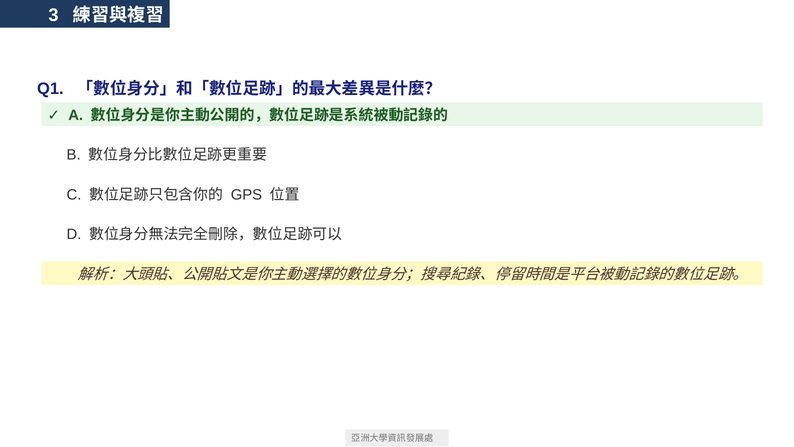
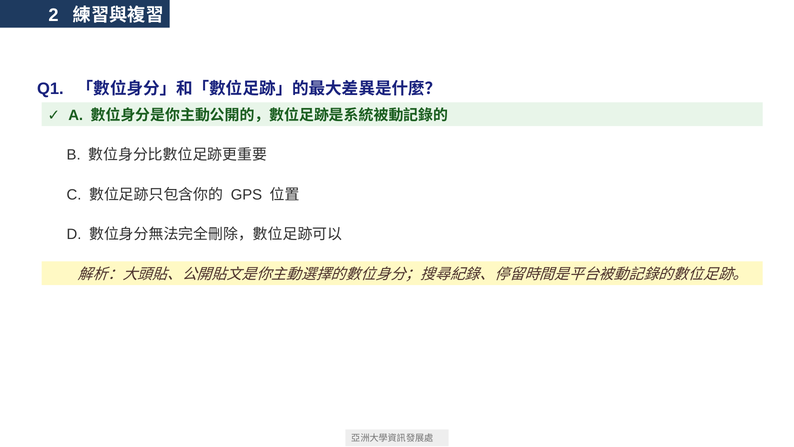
3: 3 -> 2 (54, 15)
